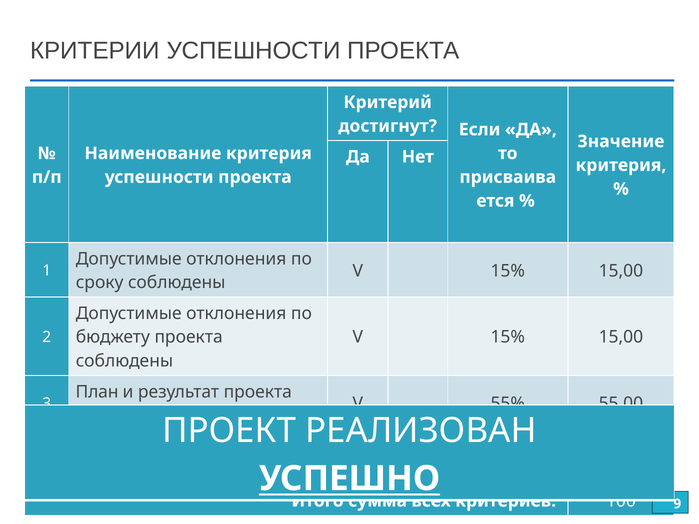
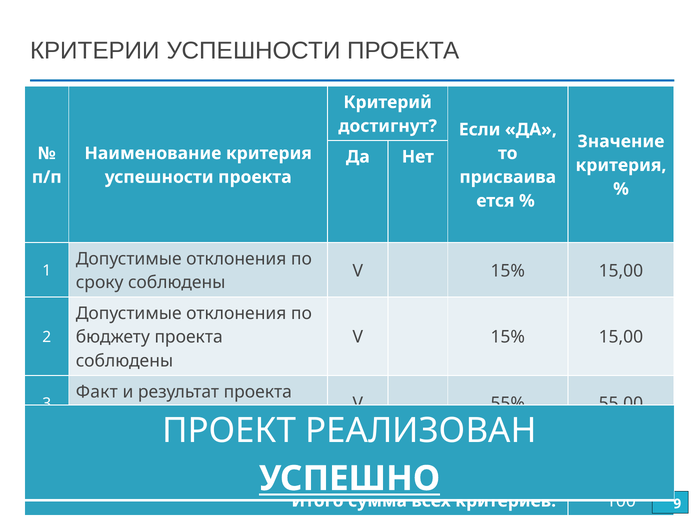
План: План -> Факт (97, 392)
